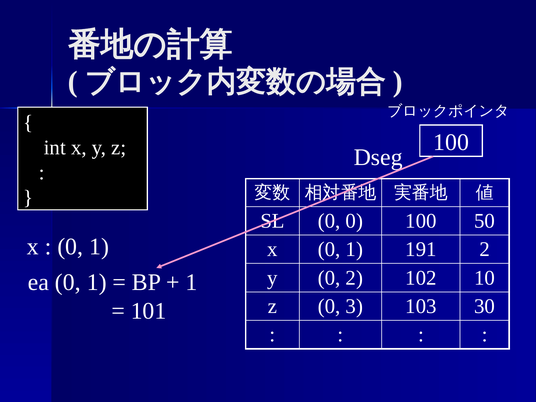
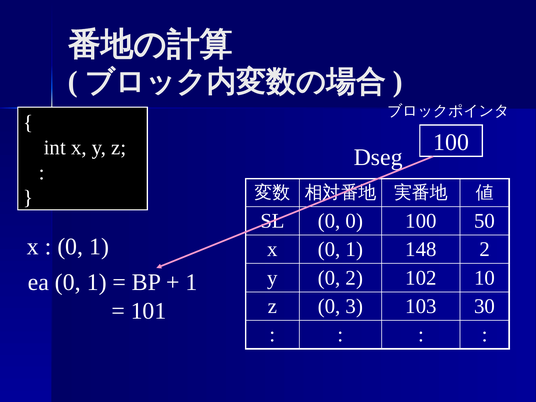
191: 191 -> 148 (421, 249)
